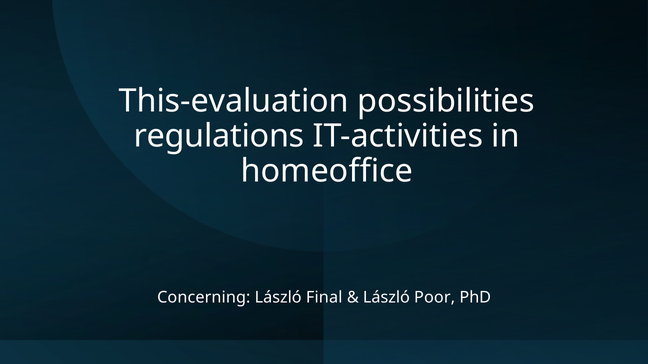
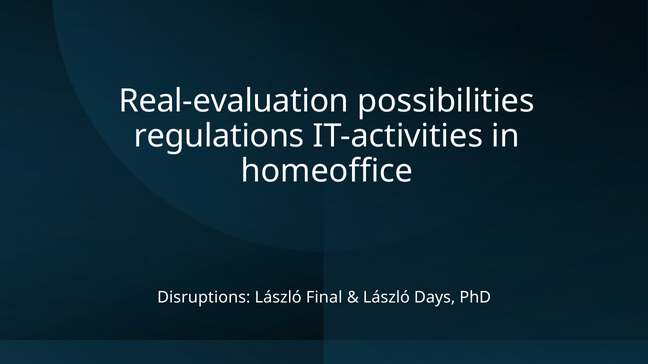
This-evaluation: This-evaluation -> Real-evaluation (234, 101)
Concerning: Concerning -> Disruptions (204, 298)
Poor: Poor -> Days (435, 298)
